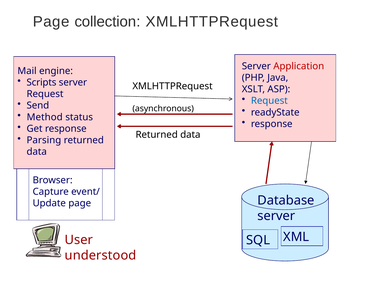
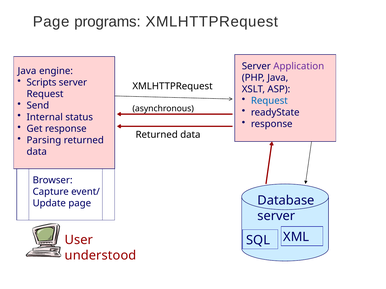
collection: collection -> programs (108, 22)
Application colour: red -> purple (299, 66)
Mail: Mail -> Java (27, 71)
Method: Method -> Internal (45, 117)
